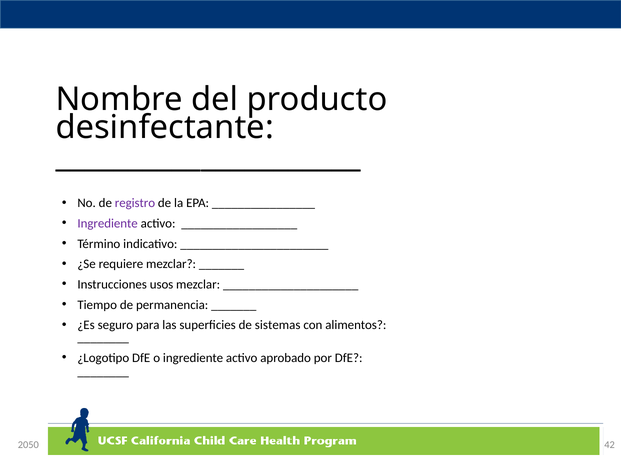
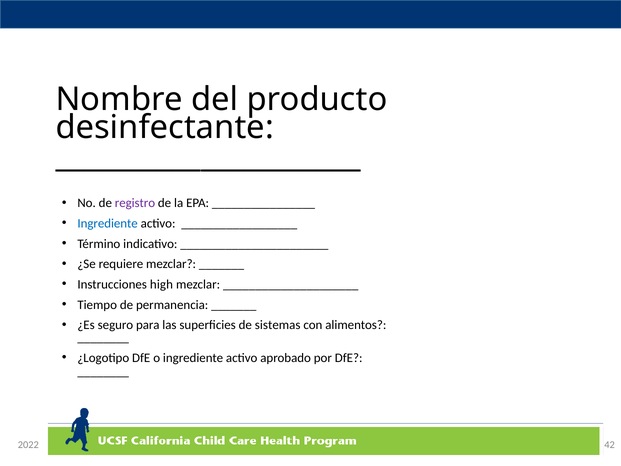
Ingrediente colour: purple -> blue (108, 223)
usos: usos -> high (161, 284)
2050: 2050 -> 2022 (28, 445)
